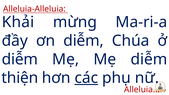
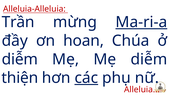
Khải: Khải -> Trần (18, 22)
Ma-ri-a underline: none -> present (141, 22)
ơn diễm: diễm -> hoan (84, 41)
